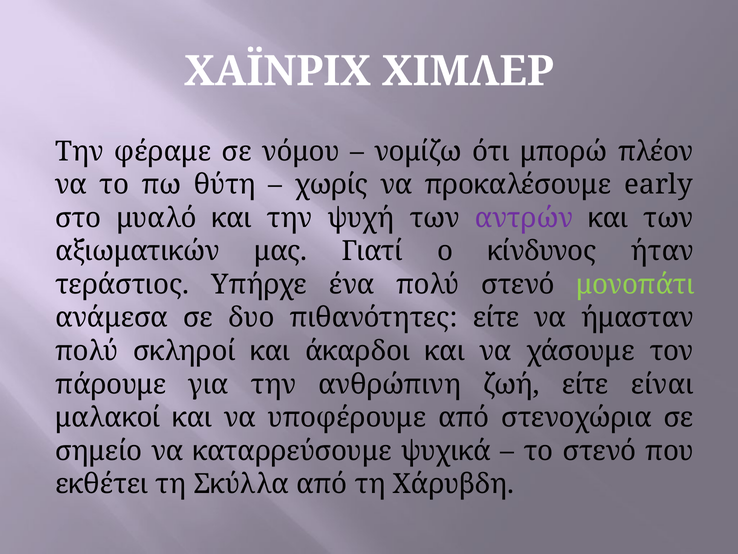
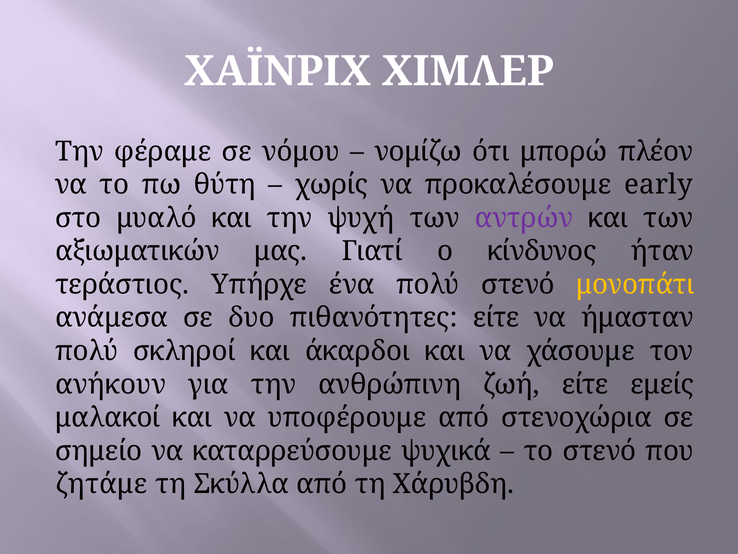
μονοπάτι colour: light green -> yellow (635, 284)
πάρουμε: πάρουμε -> ανήκουν (111, 384)
είναι: είναι -> εμείς (662, 384)
εκθέτει: εκθέτει -> ζητάμε (102, 484)
